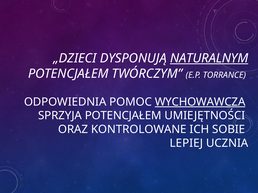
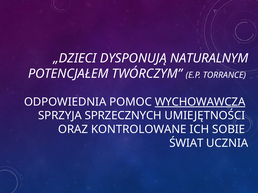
NATURALNYM underline: present -> none (209, 58)
SPRZYJA POTENCJAŁEM: POTENCJAŁEM -> SPRZECZNYCH (123, 116)
LEPIEJ: LEPIEJ -> ŚWIAT (186, 143)
